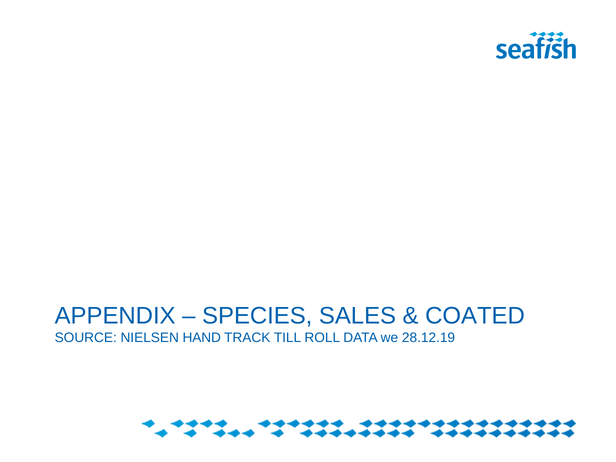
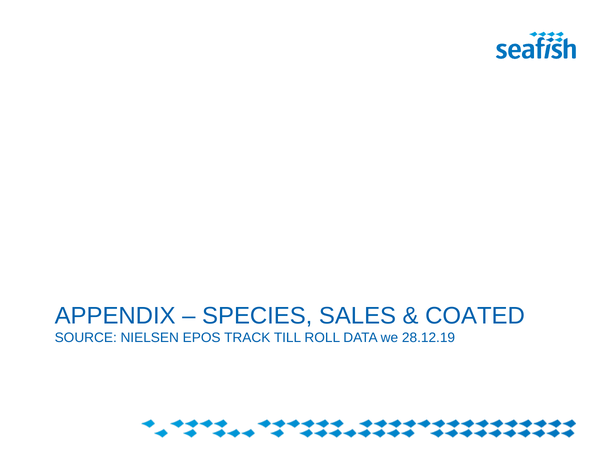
HAND: HAND -> EPOS (202, 338)
